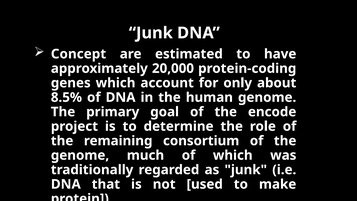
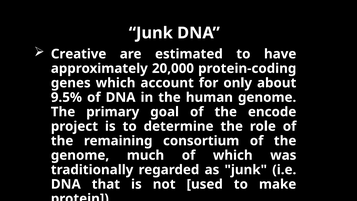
Concept: Concept -> Creative (79, 54)
8.5%: 8.5% -> 9.5% (66, 97)
